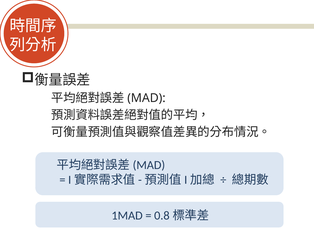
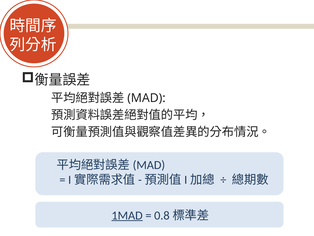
1MAD underline: none -> present (127, 215)
